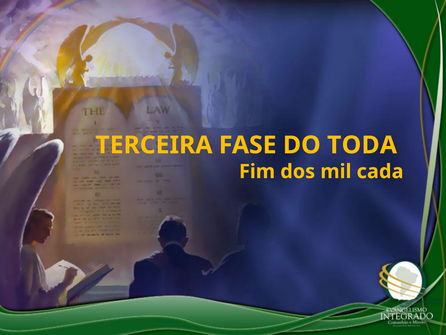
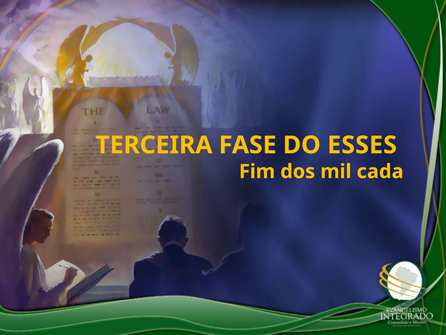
TODA: TODA -> ESSES (362, 145)
